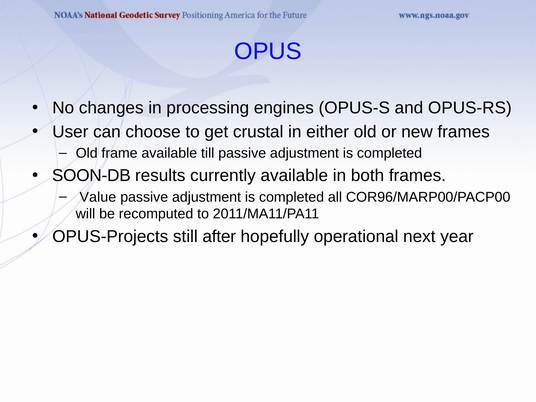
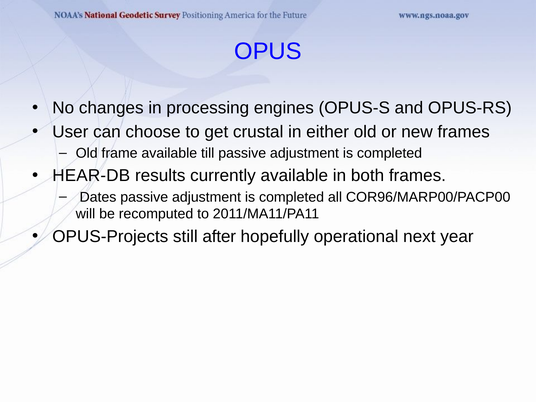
SOON-DB: SOON-DB -> HEAR-DB (91, 176)
Value: Value -> Dates (98, 197)
